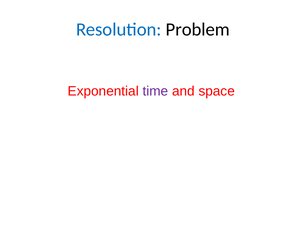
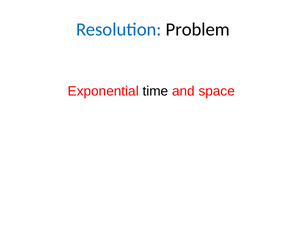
time colour: purple -> black (155, 91)
